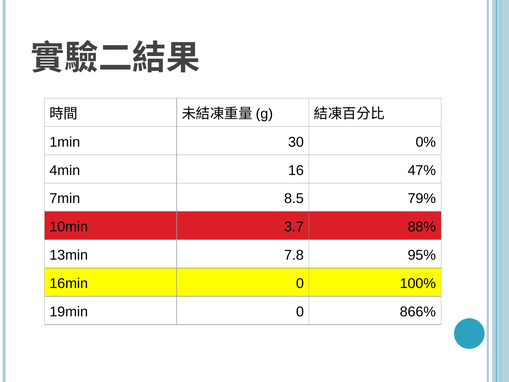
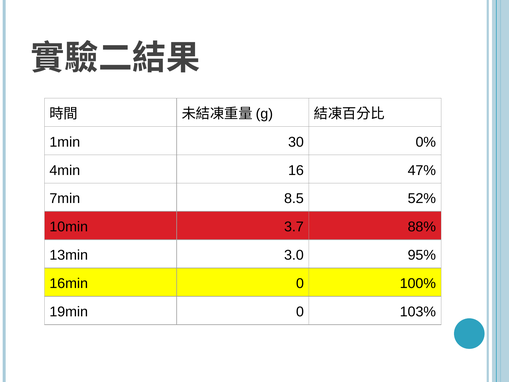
79%: 79% -> 52% (422, 199)
7.8: 7.8 -> 3.0 (294, 255)
866%: 866% -> 103% (418, 312)
